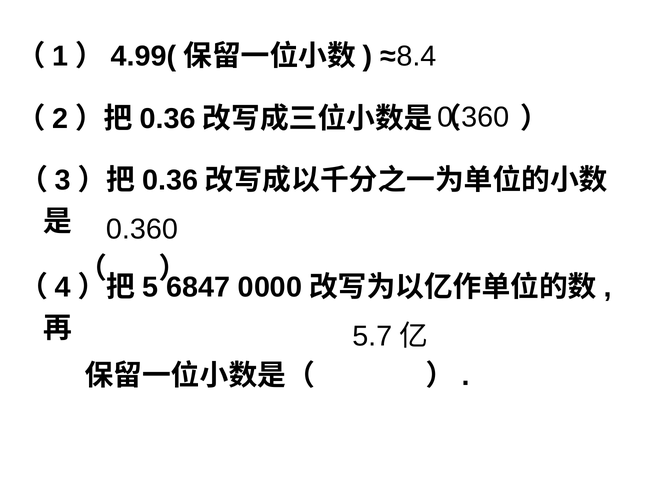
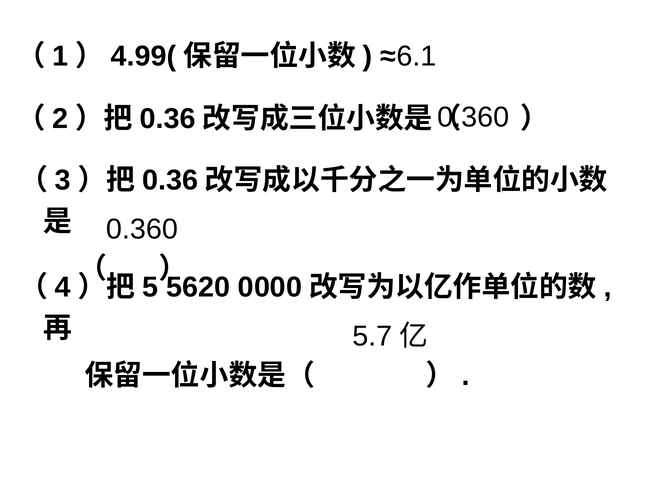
8.4: 8.4 -> 6.1 (416, 56)
6847: 6847 -> 5620 (198, 287)
